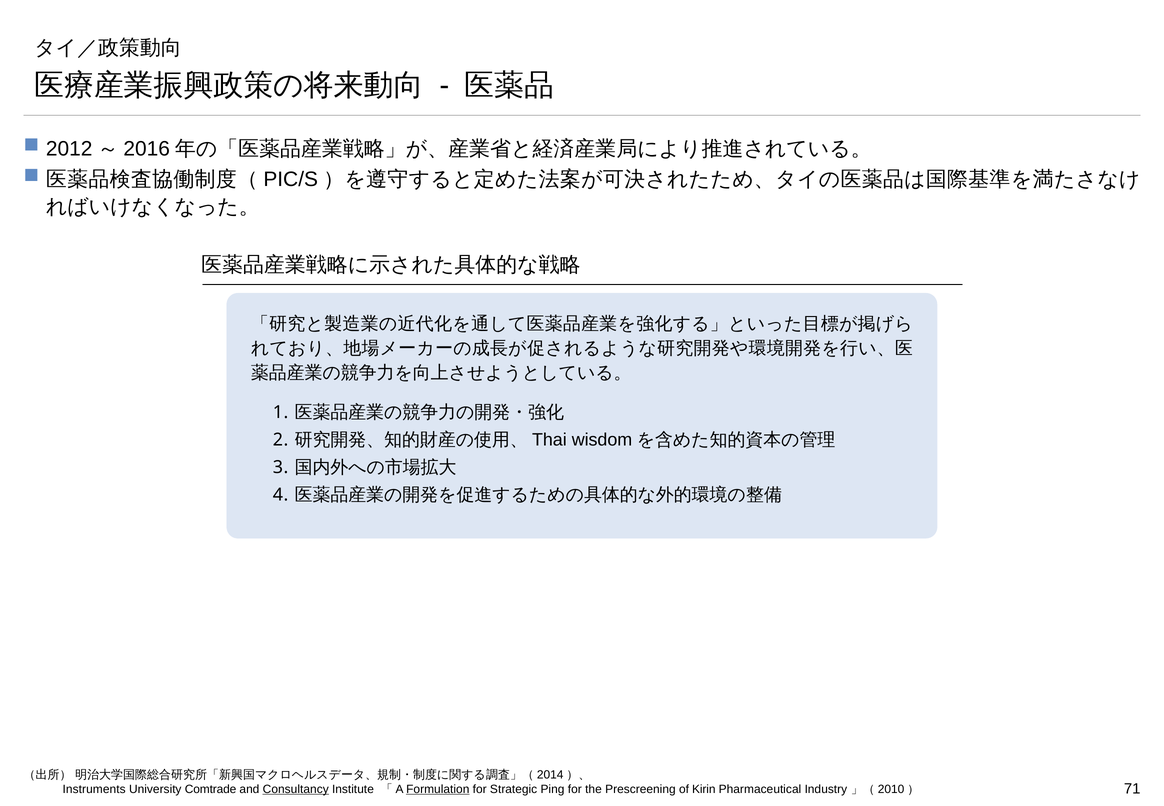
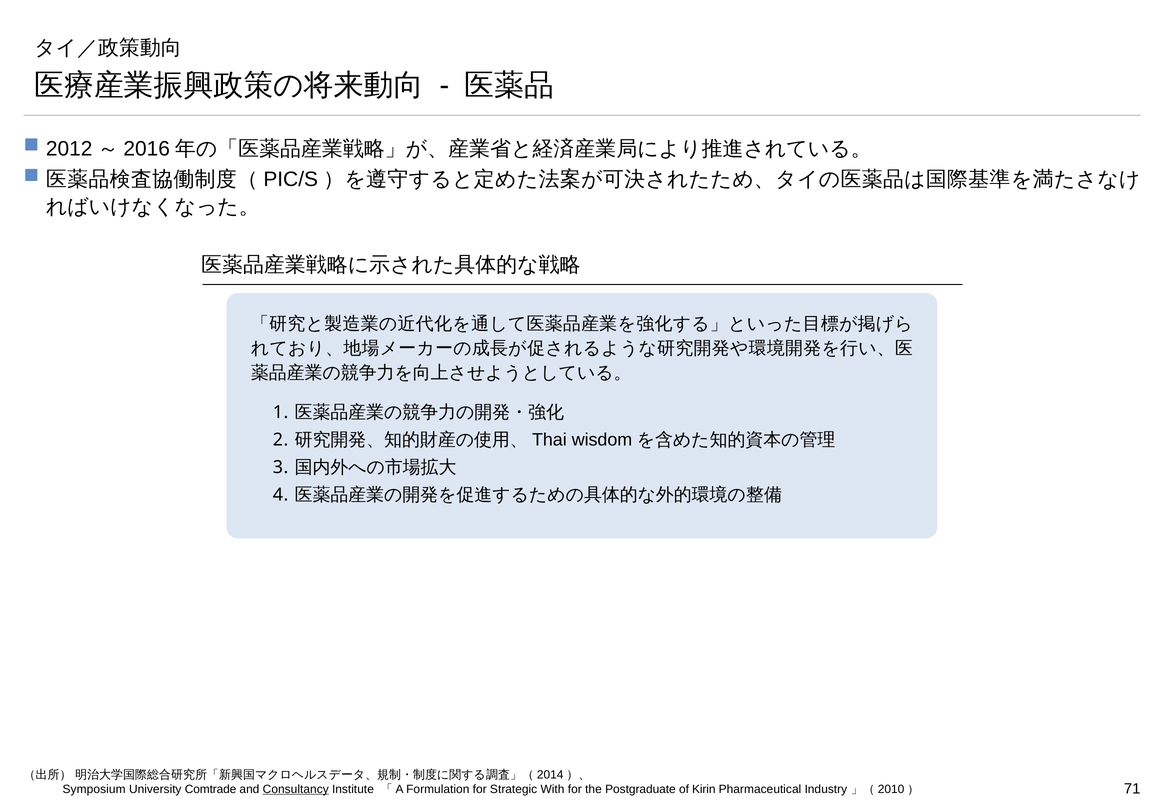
Instruments: Instruments -> Symposium (94, 789)
Formulation underline: present -> none (438, 789)
Ping: Ping -> With (552, 789)
Prescreening: Prescreening -> Postgraduate (640, 789)
